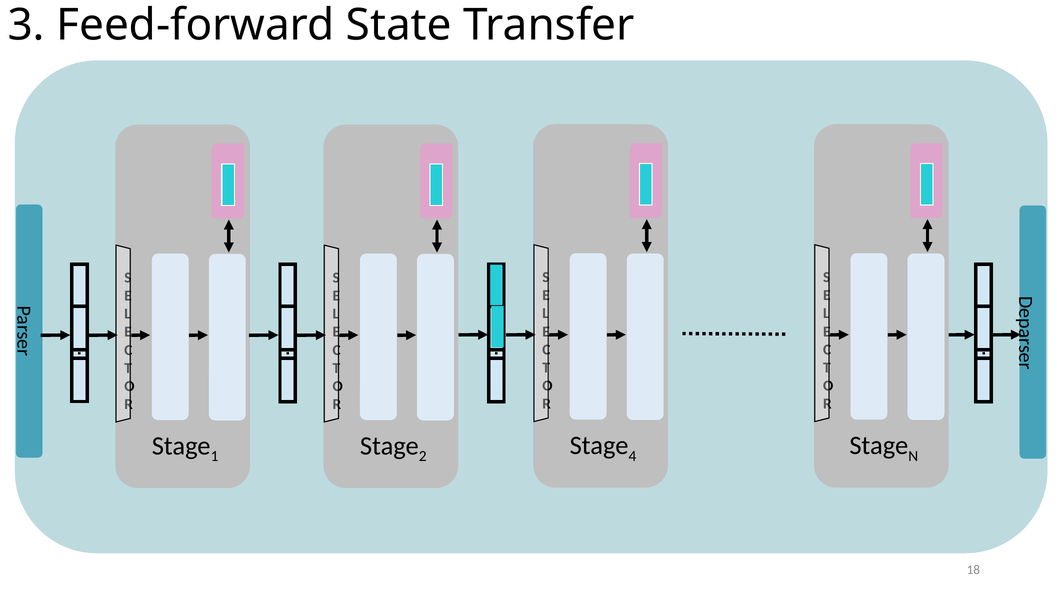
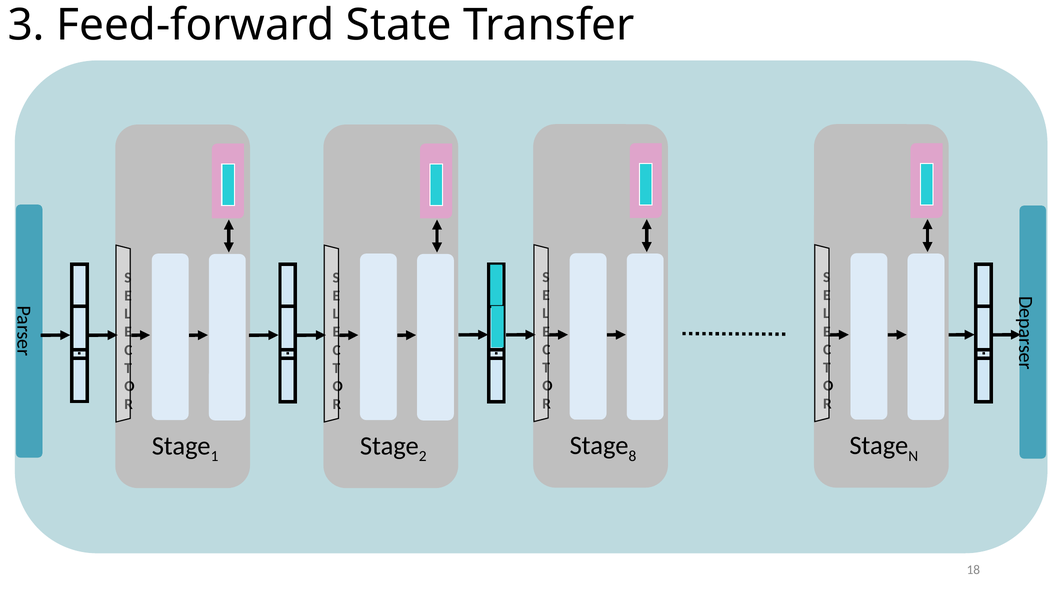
4: 4 -> 8 (632, 456)
